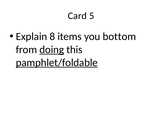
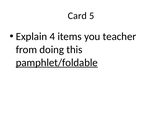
8: 8 -> 4 (52, 36)
bottom: bottom -> teacher (119, 36)
doing underline: present -> none (52, 49)
